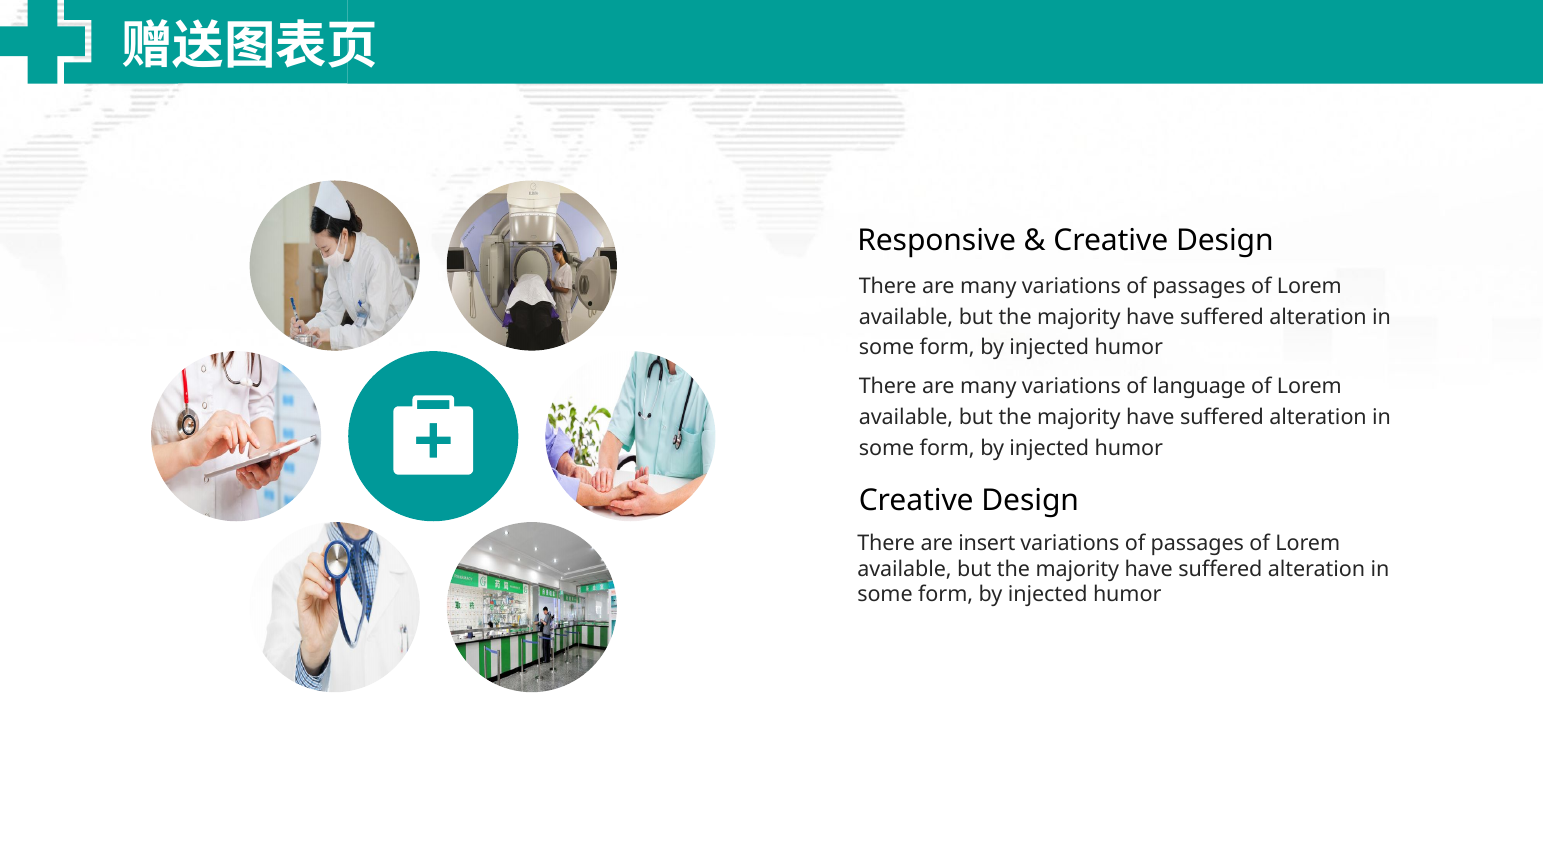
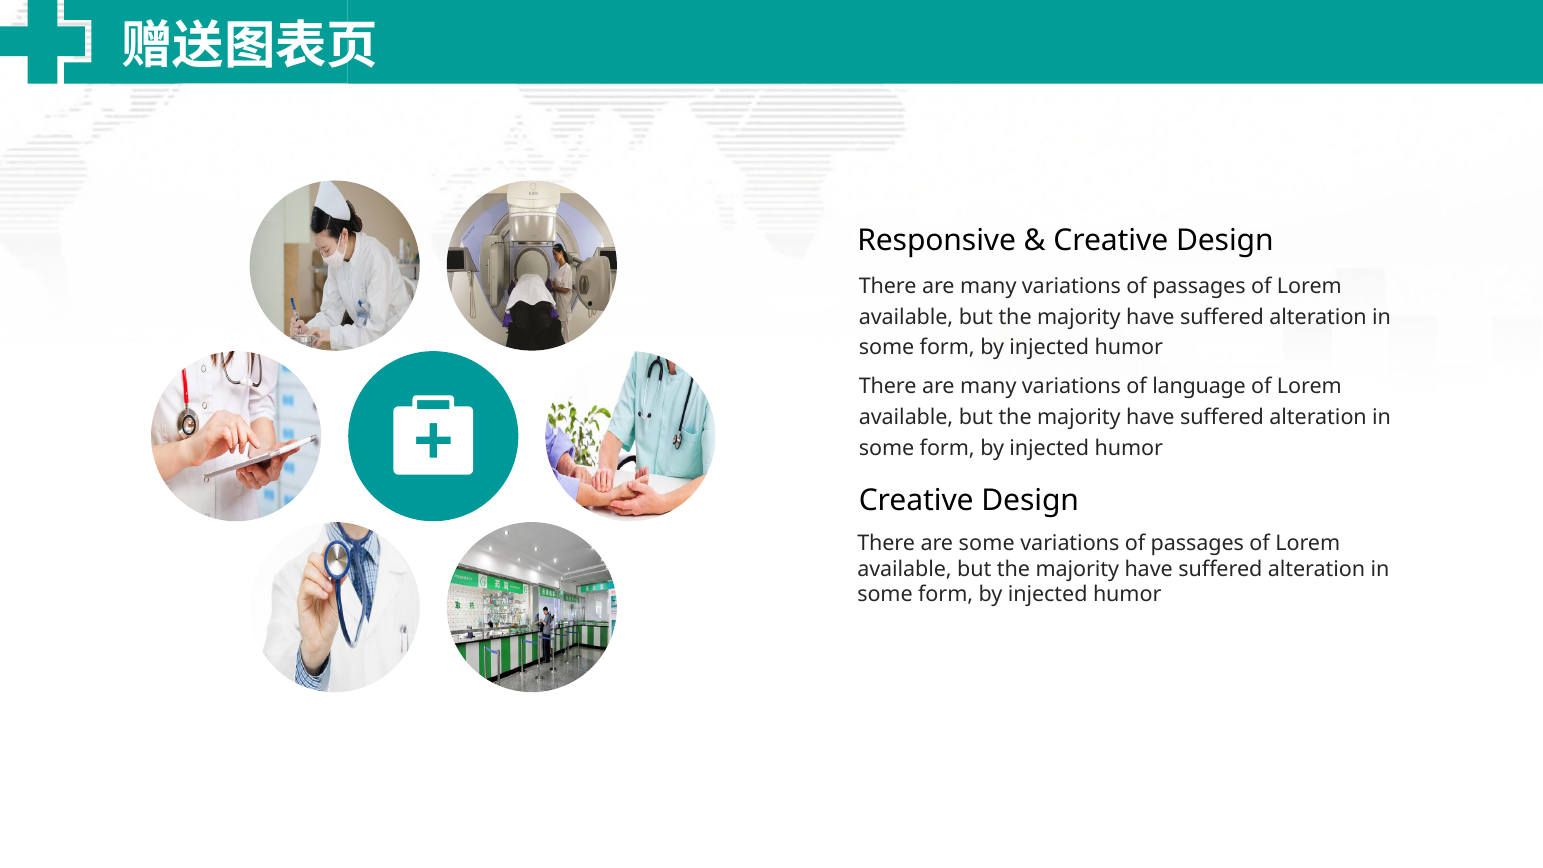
are insert: insert -> some (987, 543)
